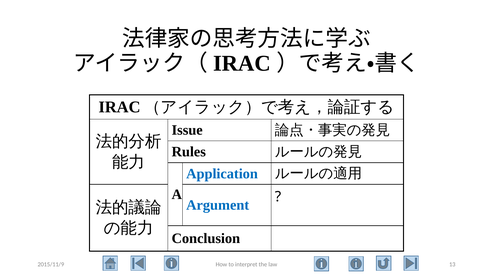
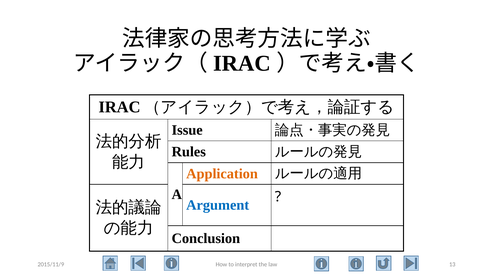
Application colour: blue -> orange (222, 174)
